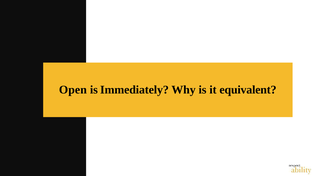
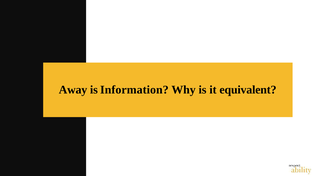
Open: Open -> Away (73, 90)
Immediately: Immediately -> Information (134, 90)
